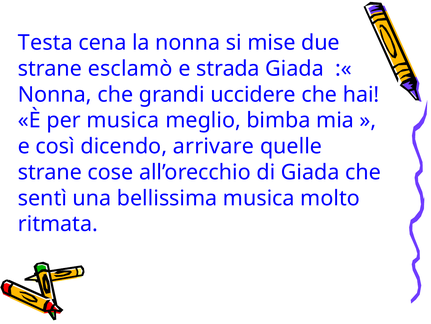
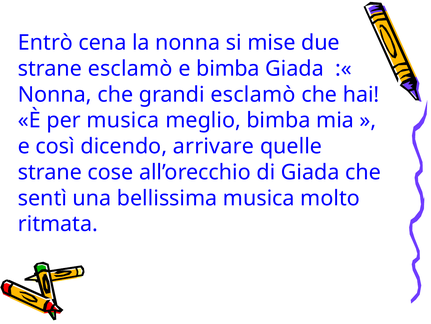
Testa: Testa -> Entrò (45, 43)
e strada: strada -> bimba (228, 68)
grandi uccidere: uccidere -> esclamò (253, 94)
